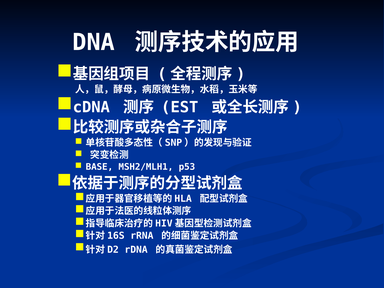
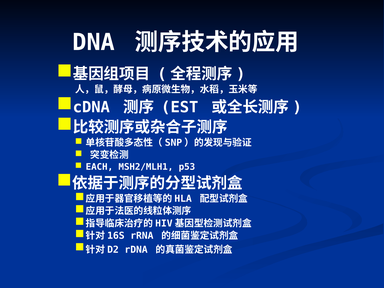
BASE: BASE -> EACH (99, 167)
